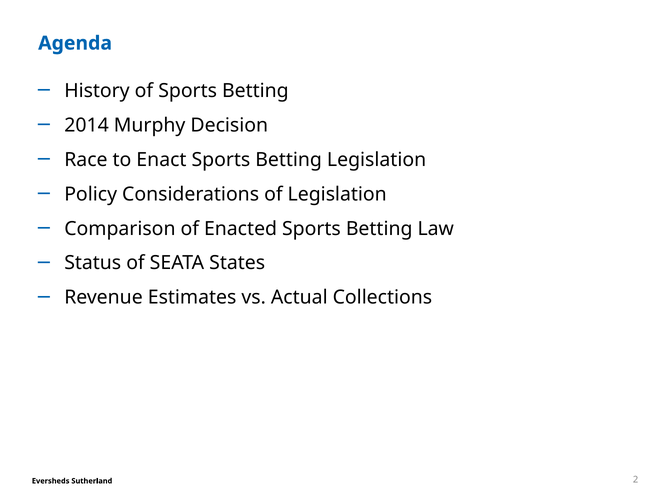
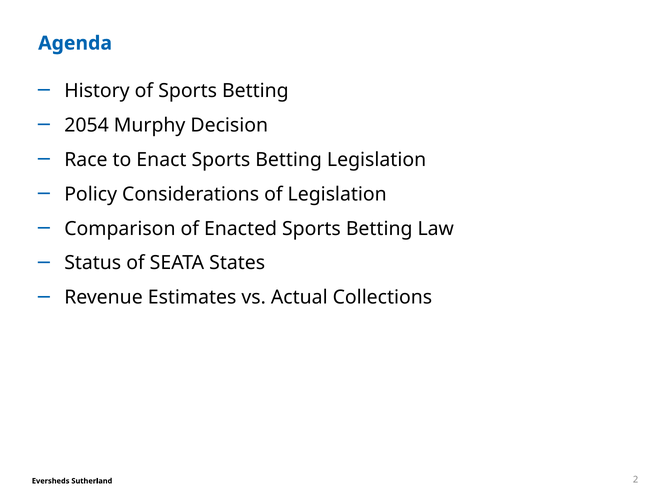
2014: 2014 -> 2054 (87, 125)
